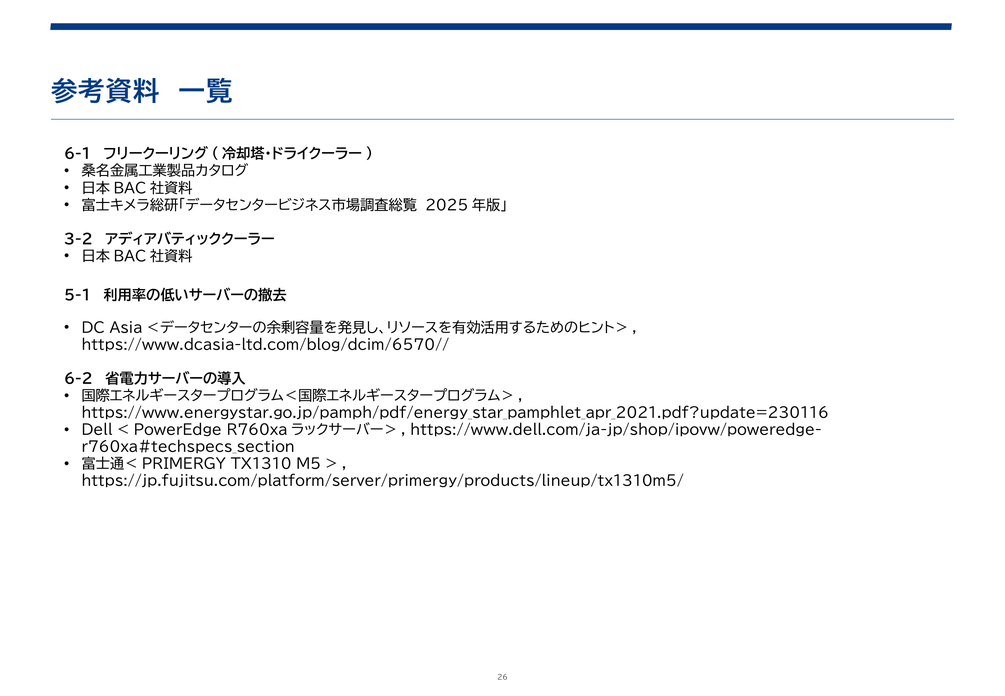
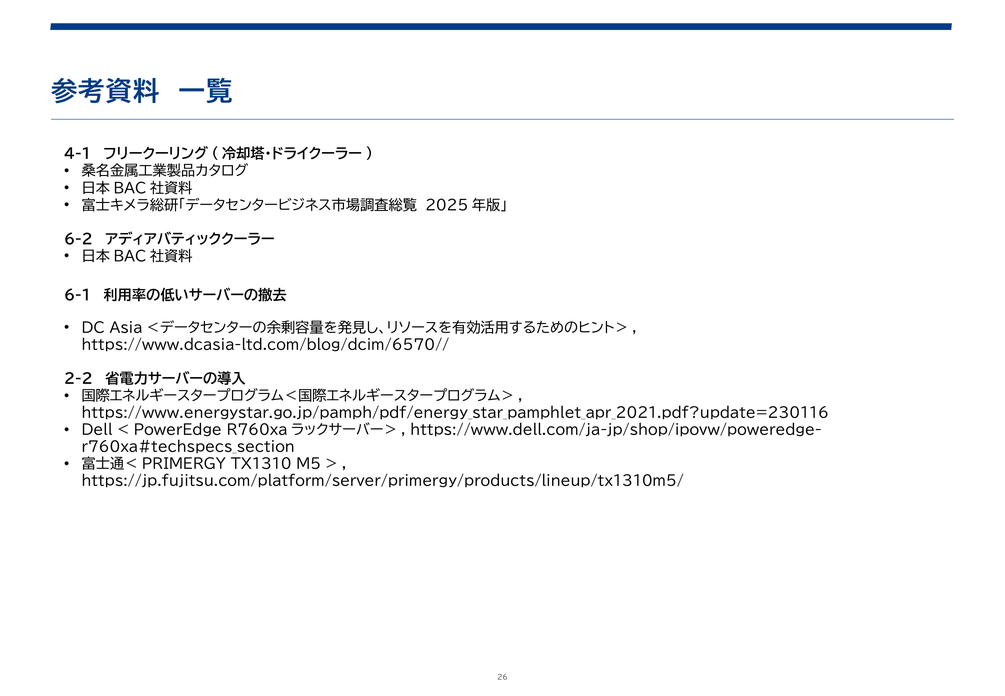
6-1: 6-1 -> 4-1 (77, 154)
3-2: 3-2 -> 6-2 (78, 239)
5-1: 5-1 -> 6-1 (77, 295)
6-2: 6-2 -> 2-2 (78, 379)
